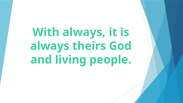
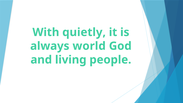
With always: always -> quietly (84, 32)
theirs: theirs -> world (89, 46)
